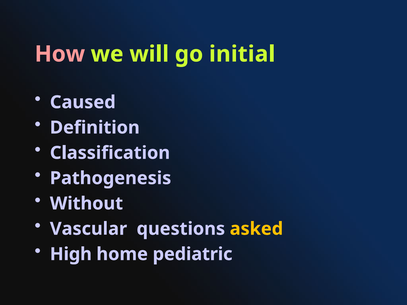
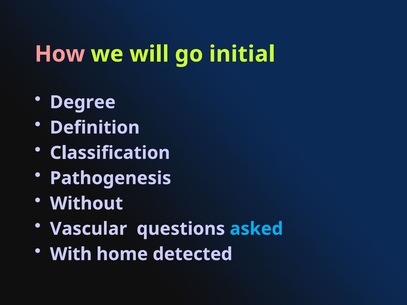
Caused: Caused -> Degree (83, 102)
asked colour: yellow -> light blue (256, 229)
High: High -> With (71, 254)
pediatric: pediatric -> detected (193, 254)
